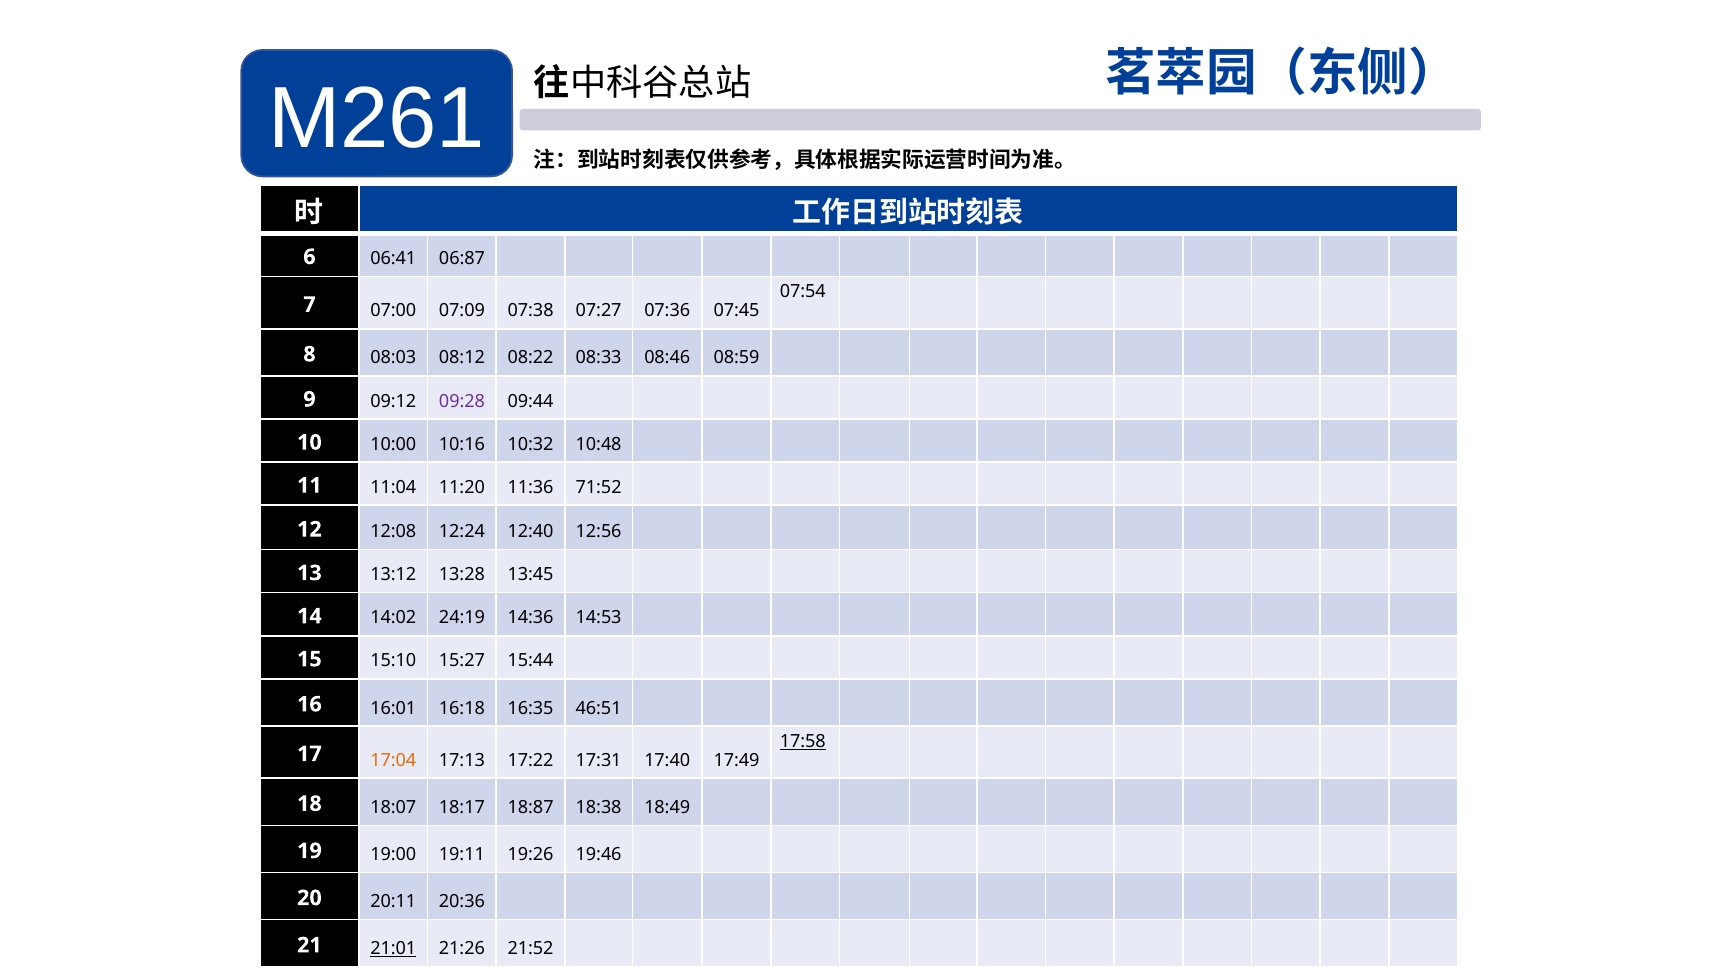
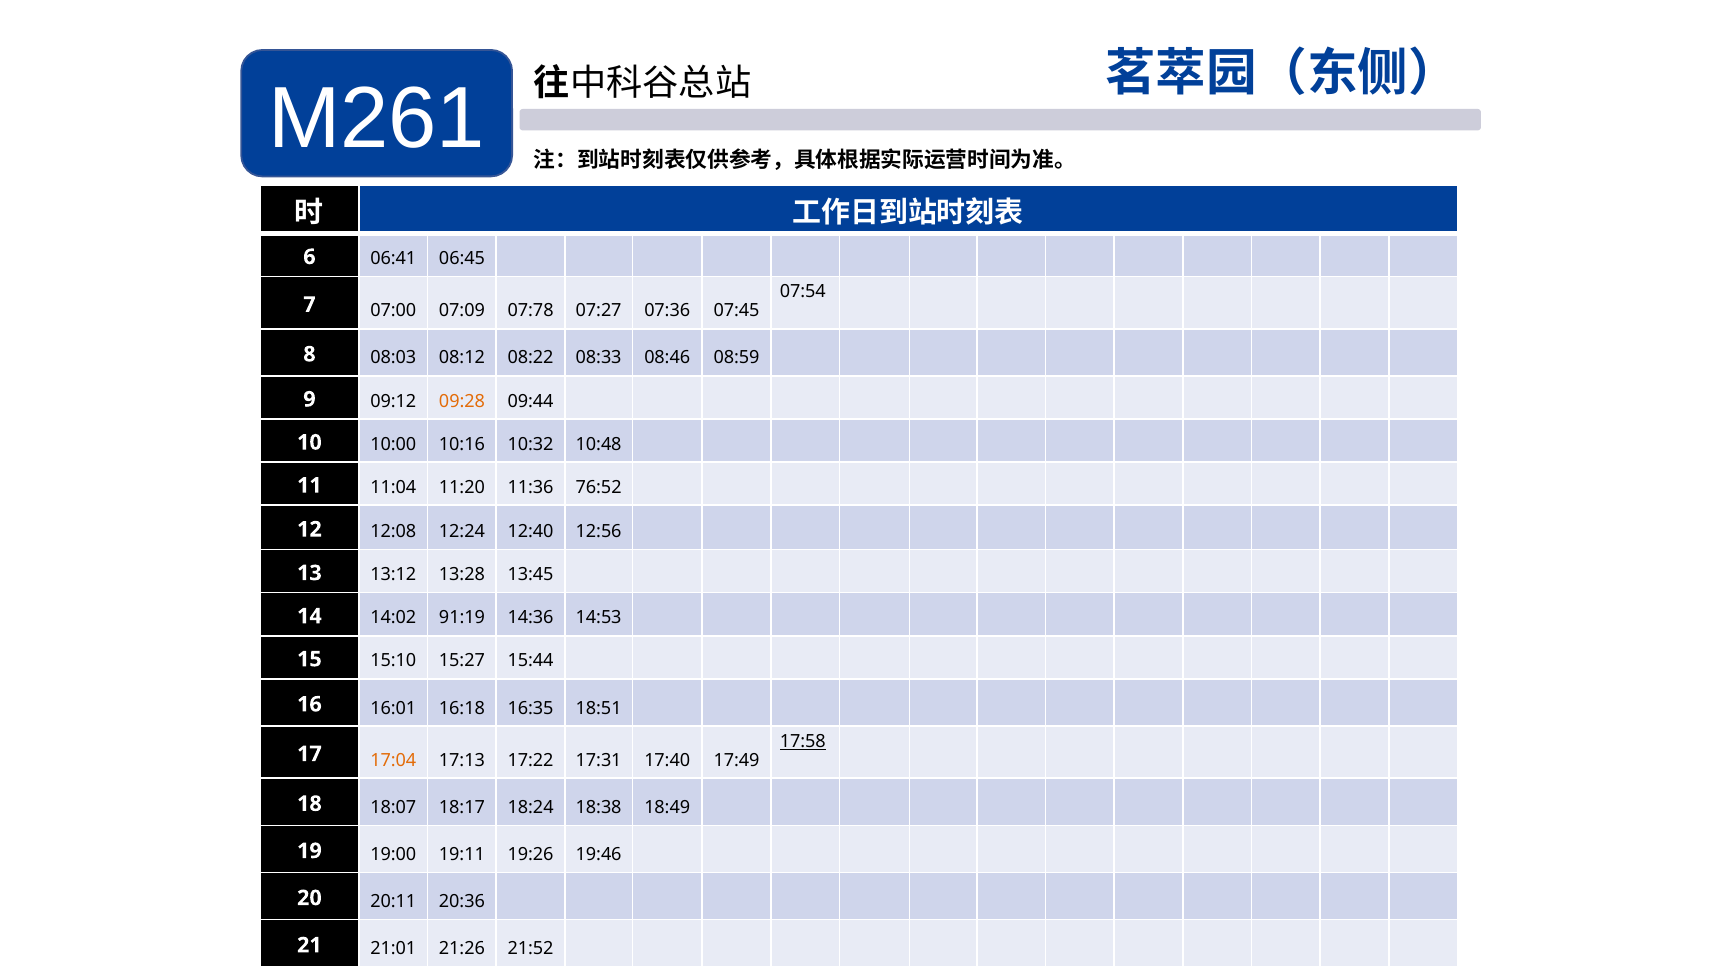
06:87: 06:87 -> 06:45 (462, 259)
07:38: 07:38 -> 07:78 (531, 311)
09:28 colour: purple -> orange (462, 401)
71:52: 71:52 -> 76:52 (599, 487)
24:19: 24:19 -> 91:19 (462, 618)
46:51: 46:51 -> 18:51 (599, 708)
18:87: 18:87 -> 18:24 (531, 807)
21:01 underline: present -> none (393, 948)
